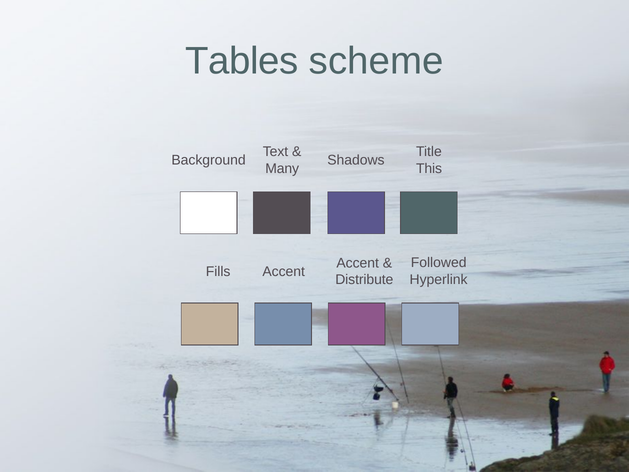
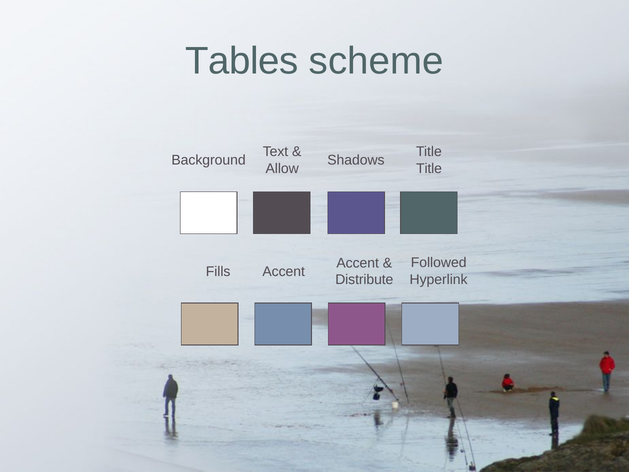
Many: Many -> Allow (282, 169)
This: This -> Title (429, 169)
